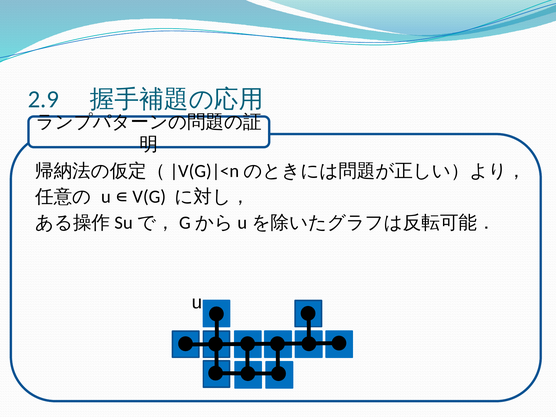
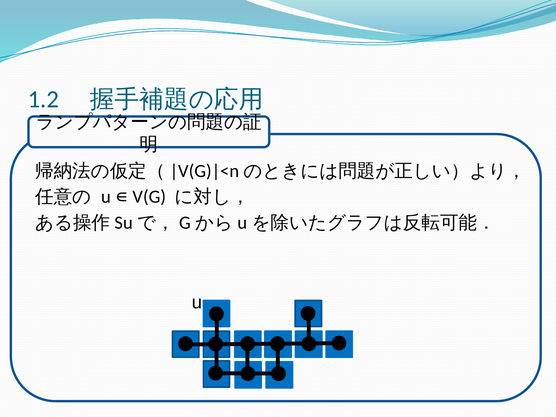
2.9: 2.9 -> 1.2 (43, 99)
